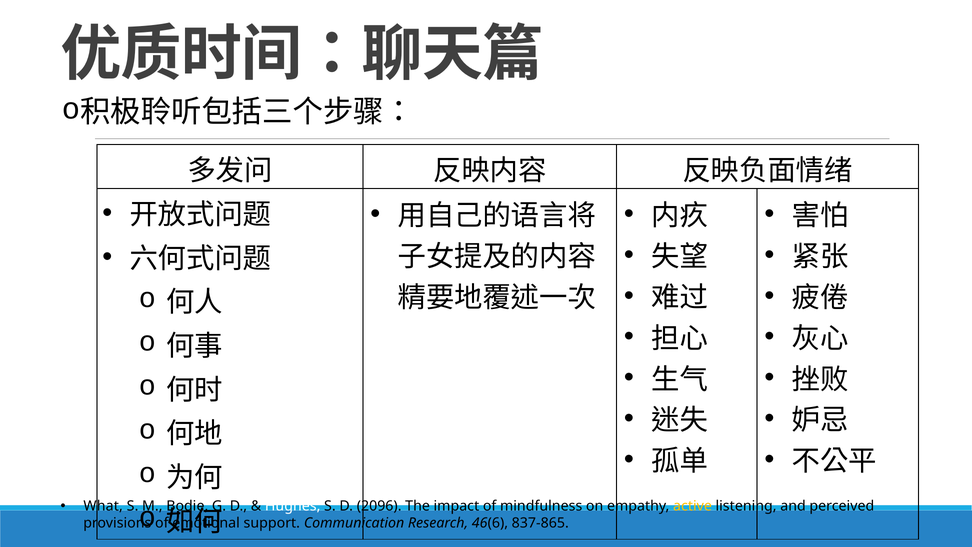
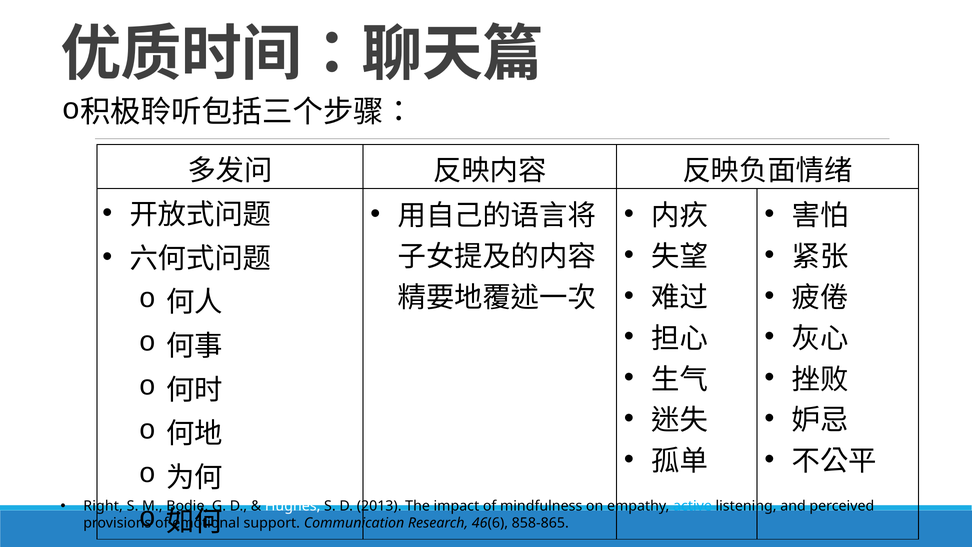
What: What -> Right (103, 506)
2096: 2096 -> 2013 (379, 506)
active colour: yellow -> light blue (693, 506)
837-865: 837-865 -> 858-865 (540, 523)
